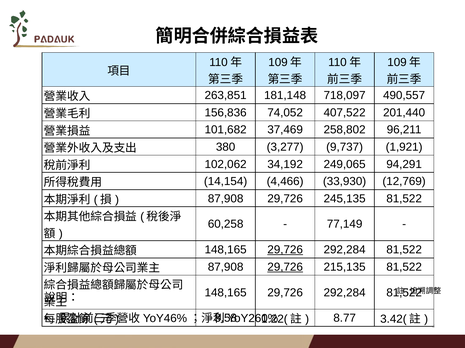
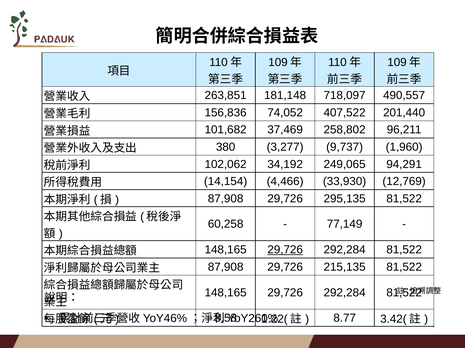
1,921: 1,921 -> 1,960 (404, 147)
245,135: 245,135 -> 295,135 (345, 199)
29,726 underline: present -> none (285, 267)
